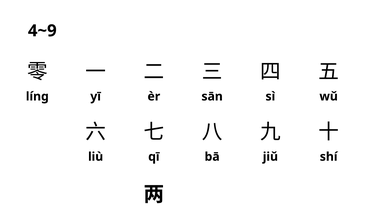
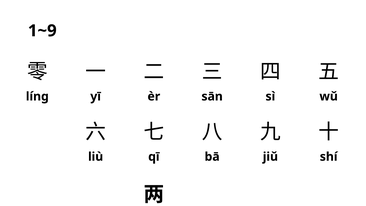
4~9: 4~9 -> 1~9 (42, 31)
